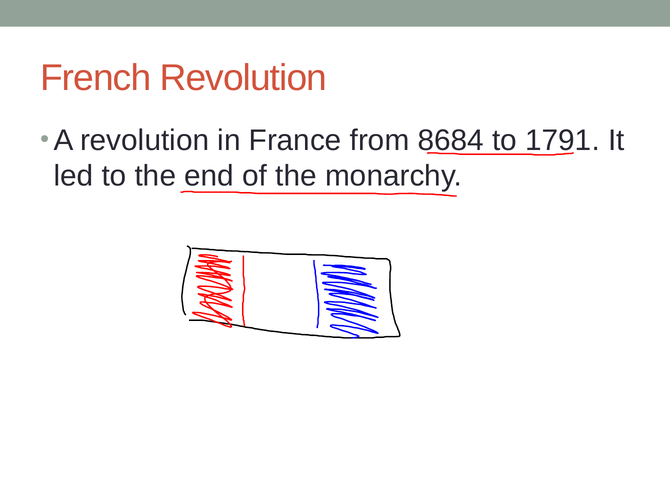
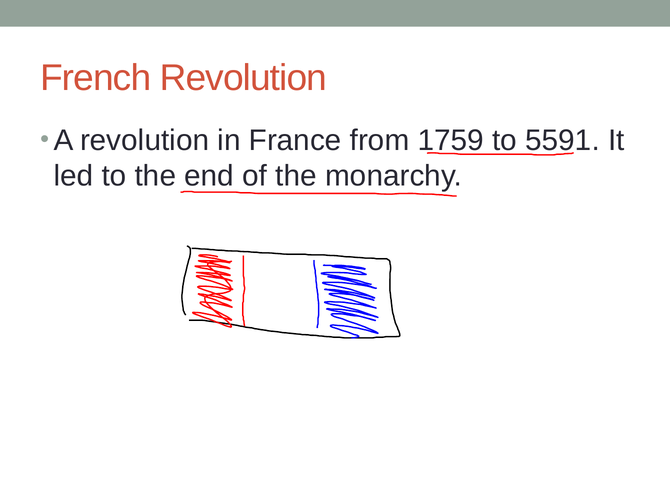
8684: 8684 -> 1759 (451, 141)
1791: 1791 -> 5591 (563, 141)
